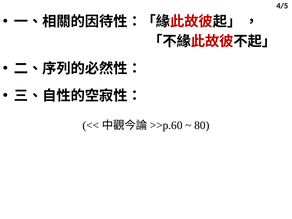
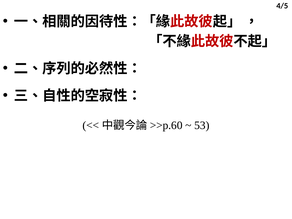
80: 80 -> 53 (202, 125)
